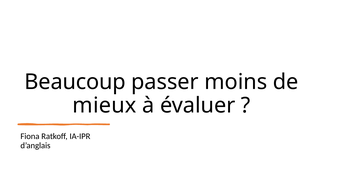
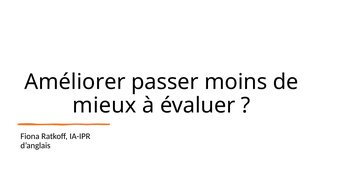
Beaucoup: Beaucoup -> Améliorer (75, 82)
